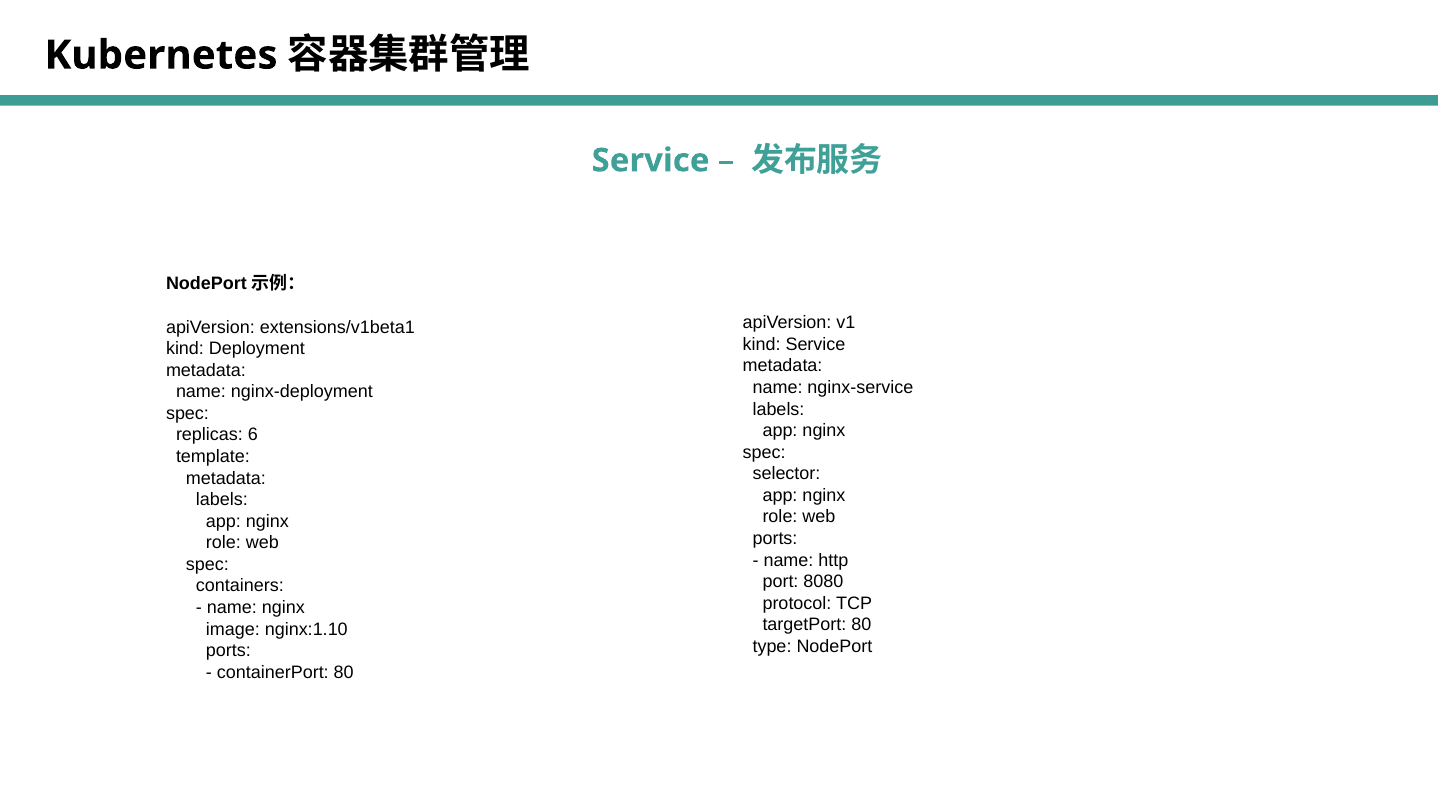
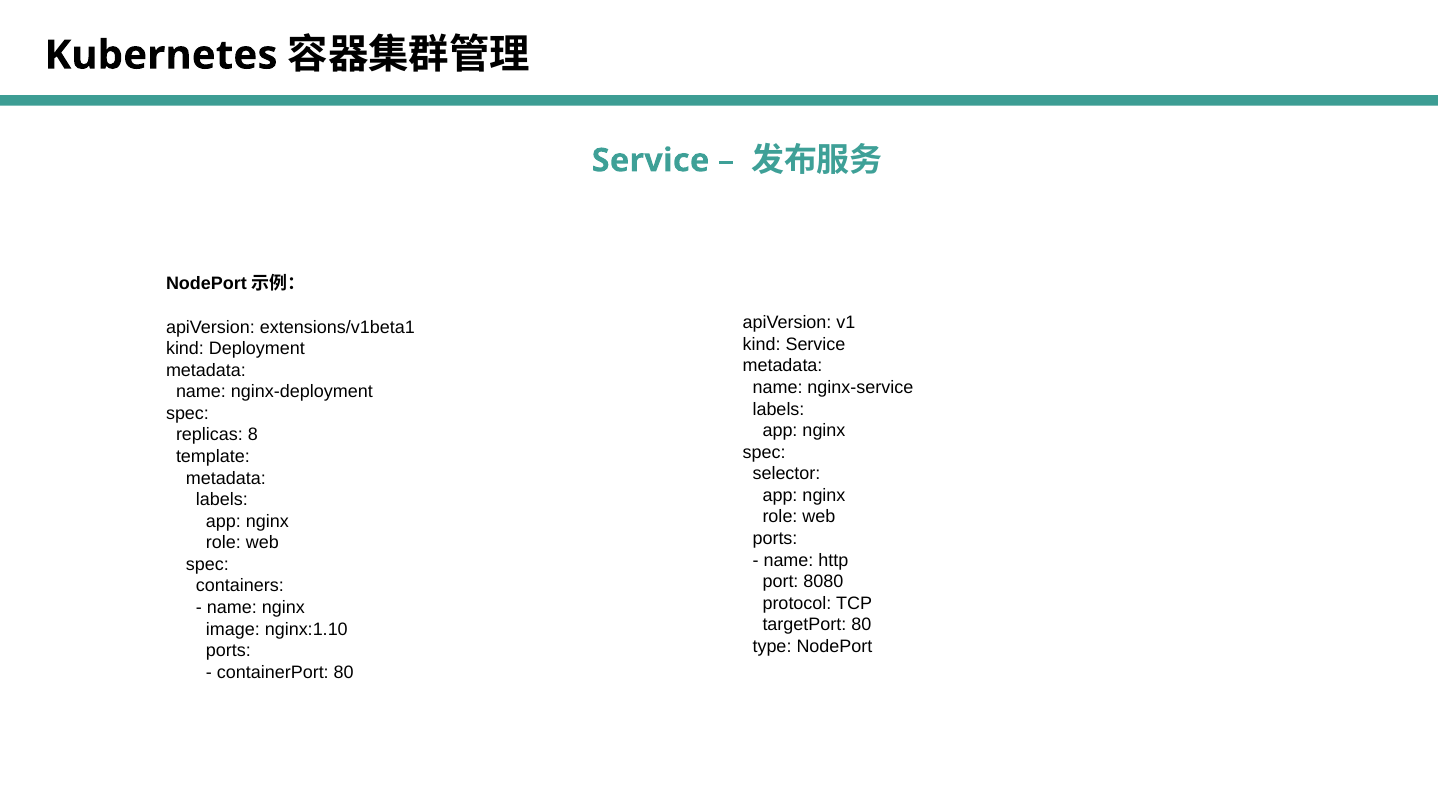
6: 6 -> 8 (253, 435)
